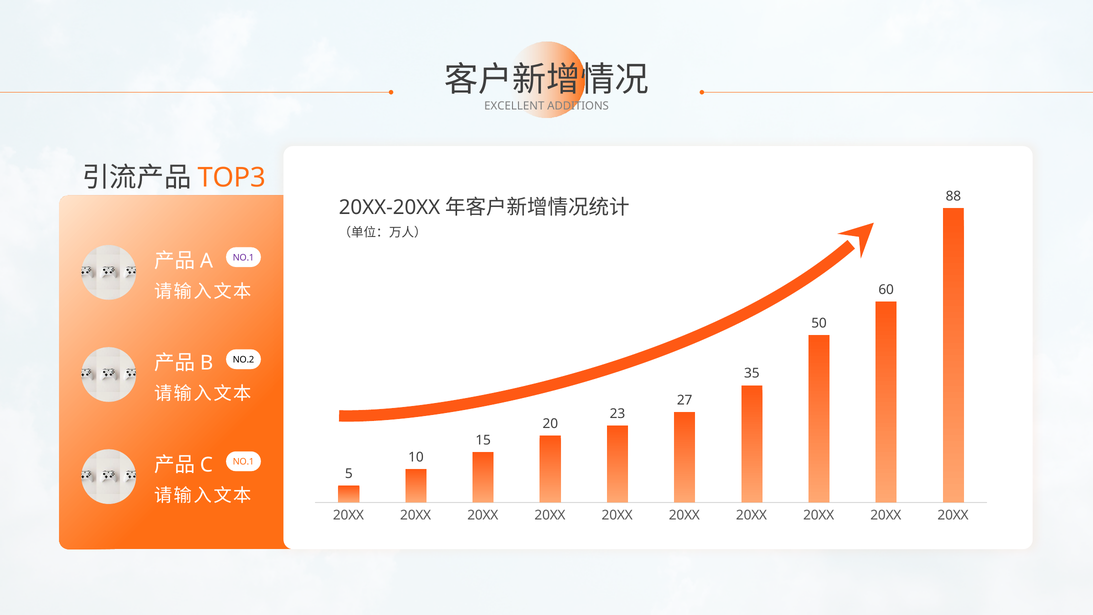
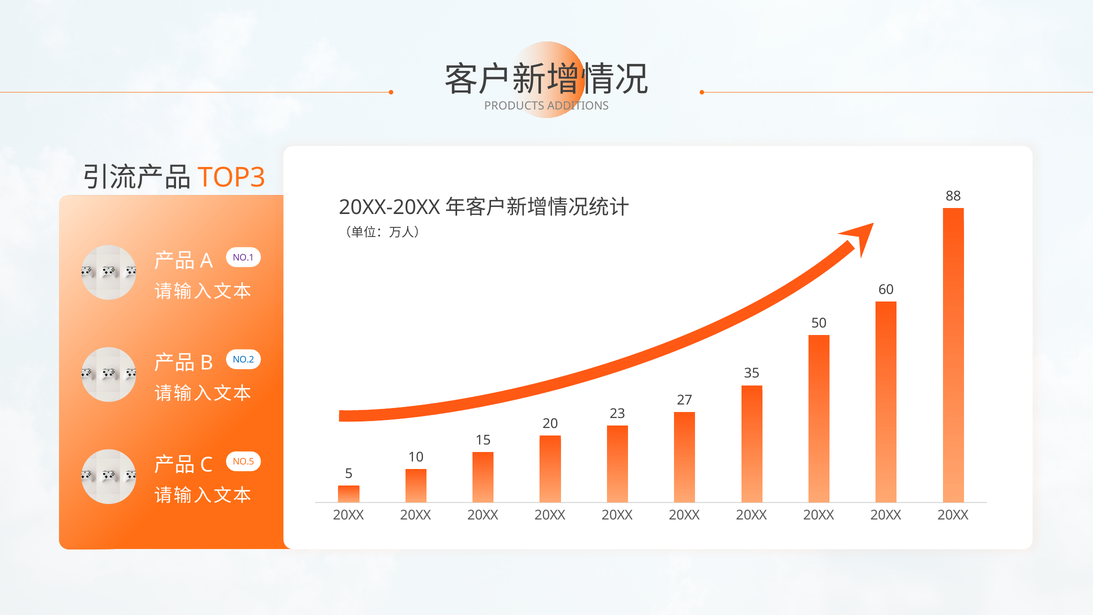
EXCELLENT: EXCELLENT -> PRODUCTS (514, 106)
NO.2 colour: black -> blue (243, 360)
NO.1: NO.1 -> NO.5 (243, 462)
